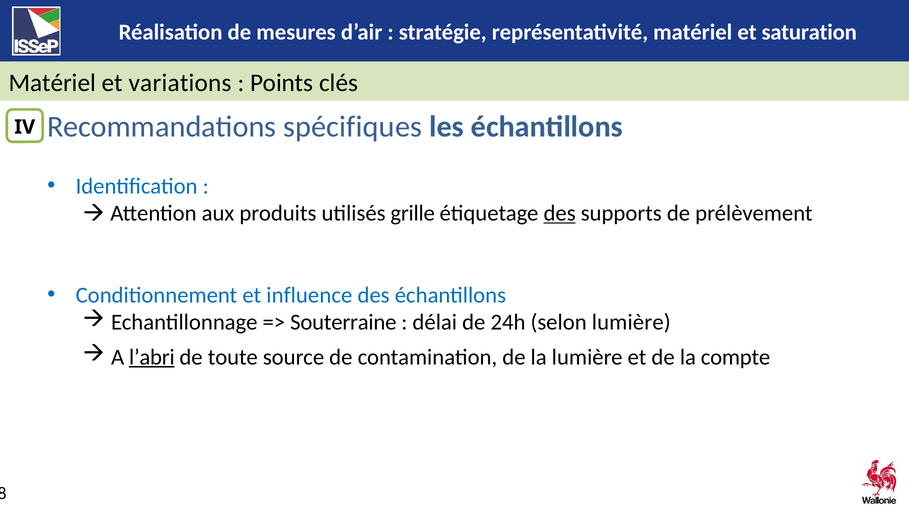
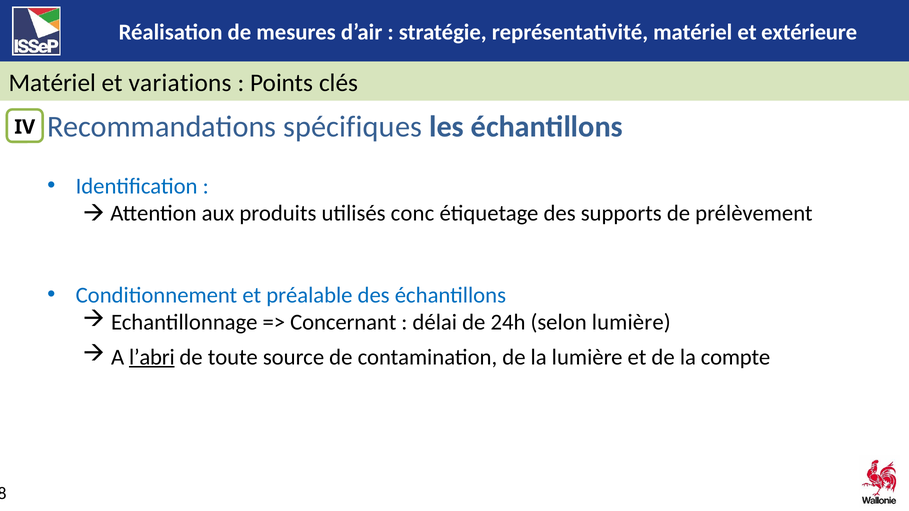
saturation: saturation -> extérieure (809, 32)
grille: grille -> conc (412, 213)
des underline: present -> none (560, 213)
influence: influence -> préalable (309, 295)
Souterraine: Souterraine -> Concernant (343, 322)
